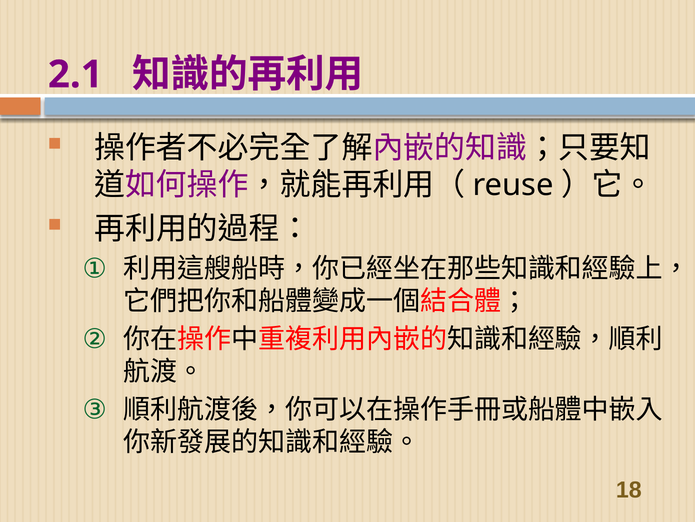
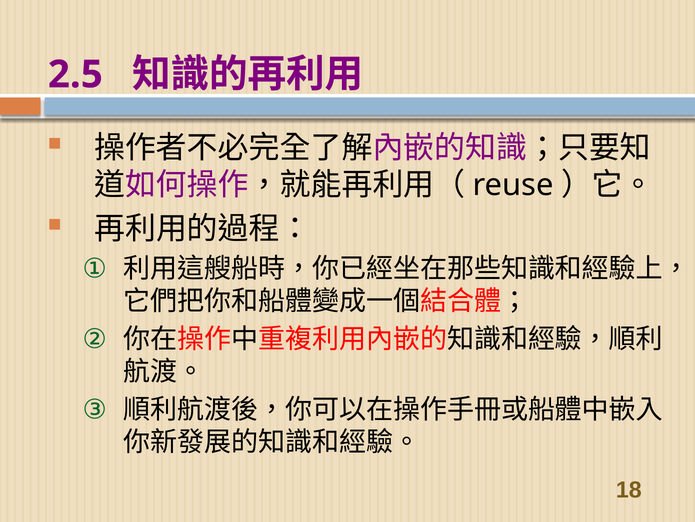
2.1: 2.1 -> 2.5 (75, 74)
